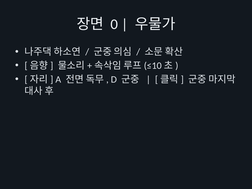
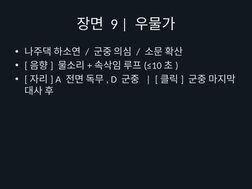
0: 0 -> 9 (114, 24)
